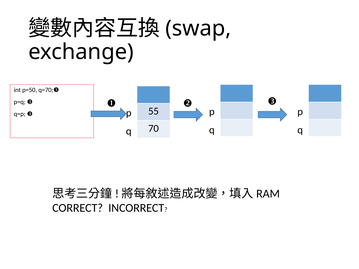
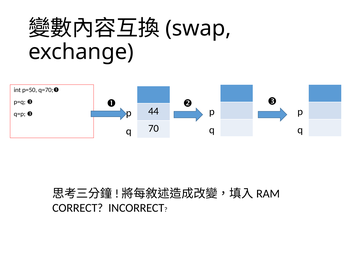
55: 55 -> 44 (153, 111)
